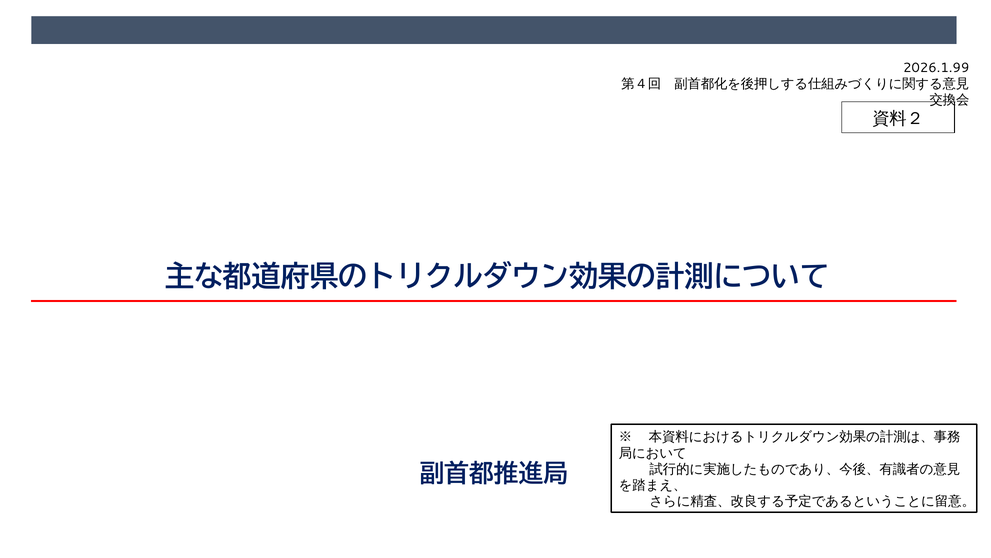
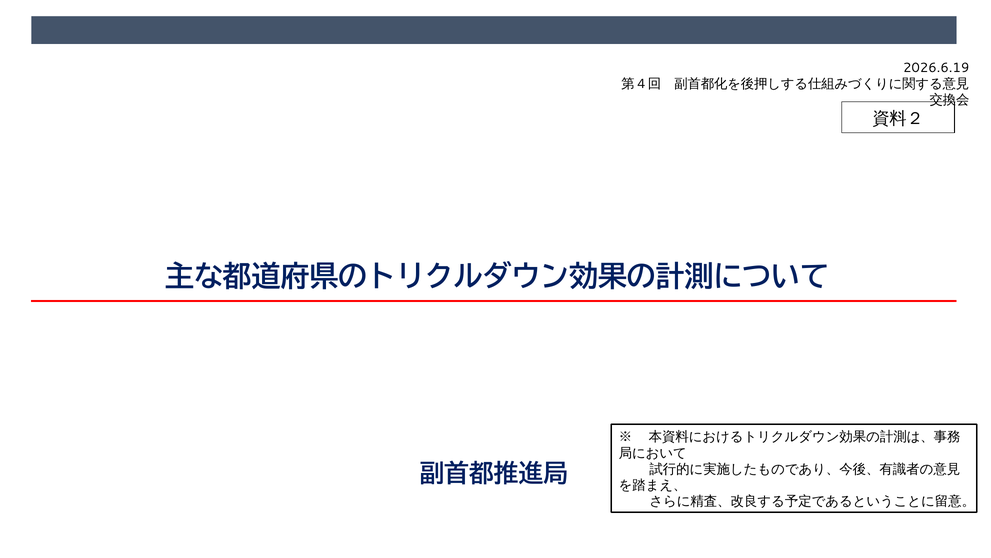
2026.1.99: 2026.1.99 -> 2026.6.19 (936, 68)
